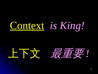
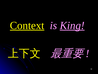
King underline: none -> present (72, 25)
